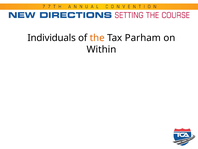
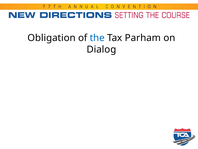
Individuals: Individuals -> Obligation (52, 38)
the colour: orange -> blue (97, 38)
Within: Within -> Dialog (101, 49)
